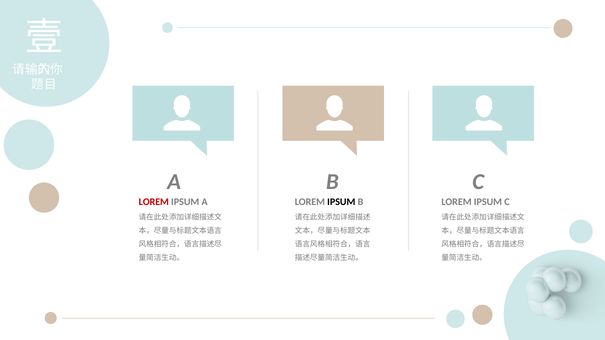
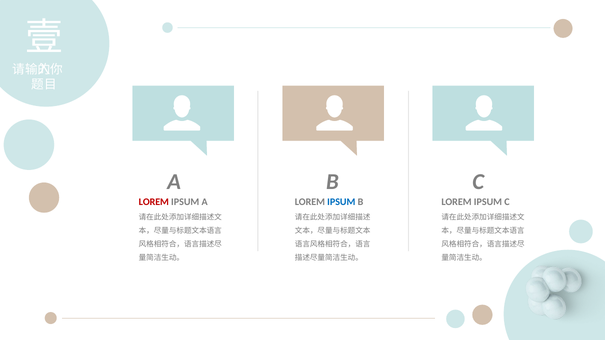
IPSUM colour: black -> blue (341, 202)
